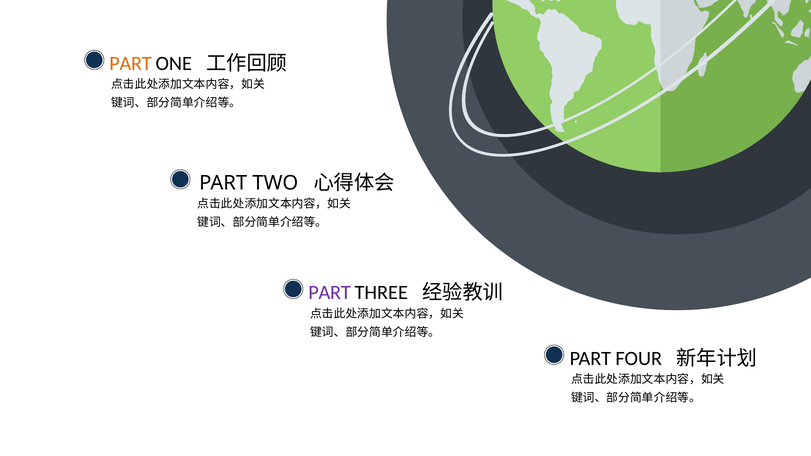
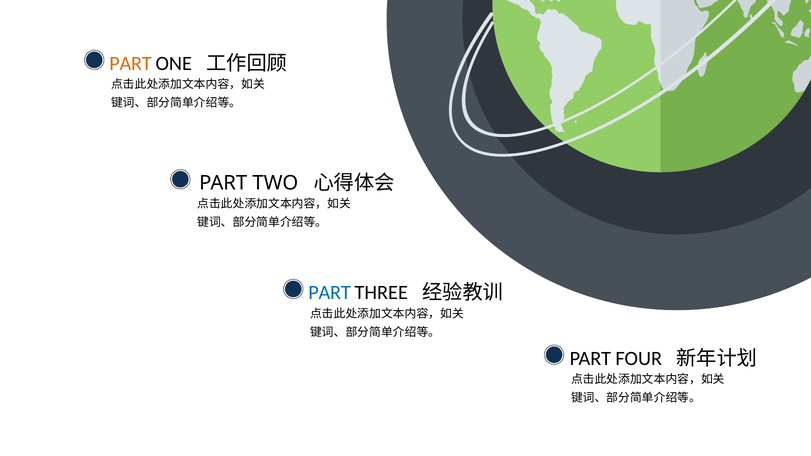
PART colour: purple -> blue (330, 293)
